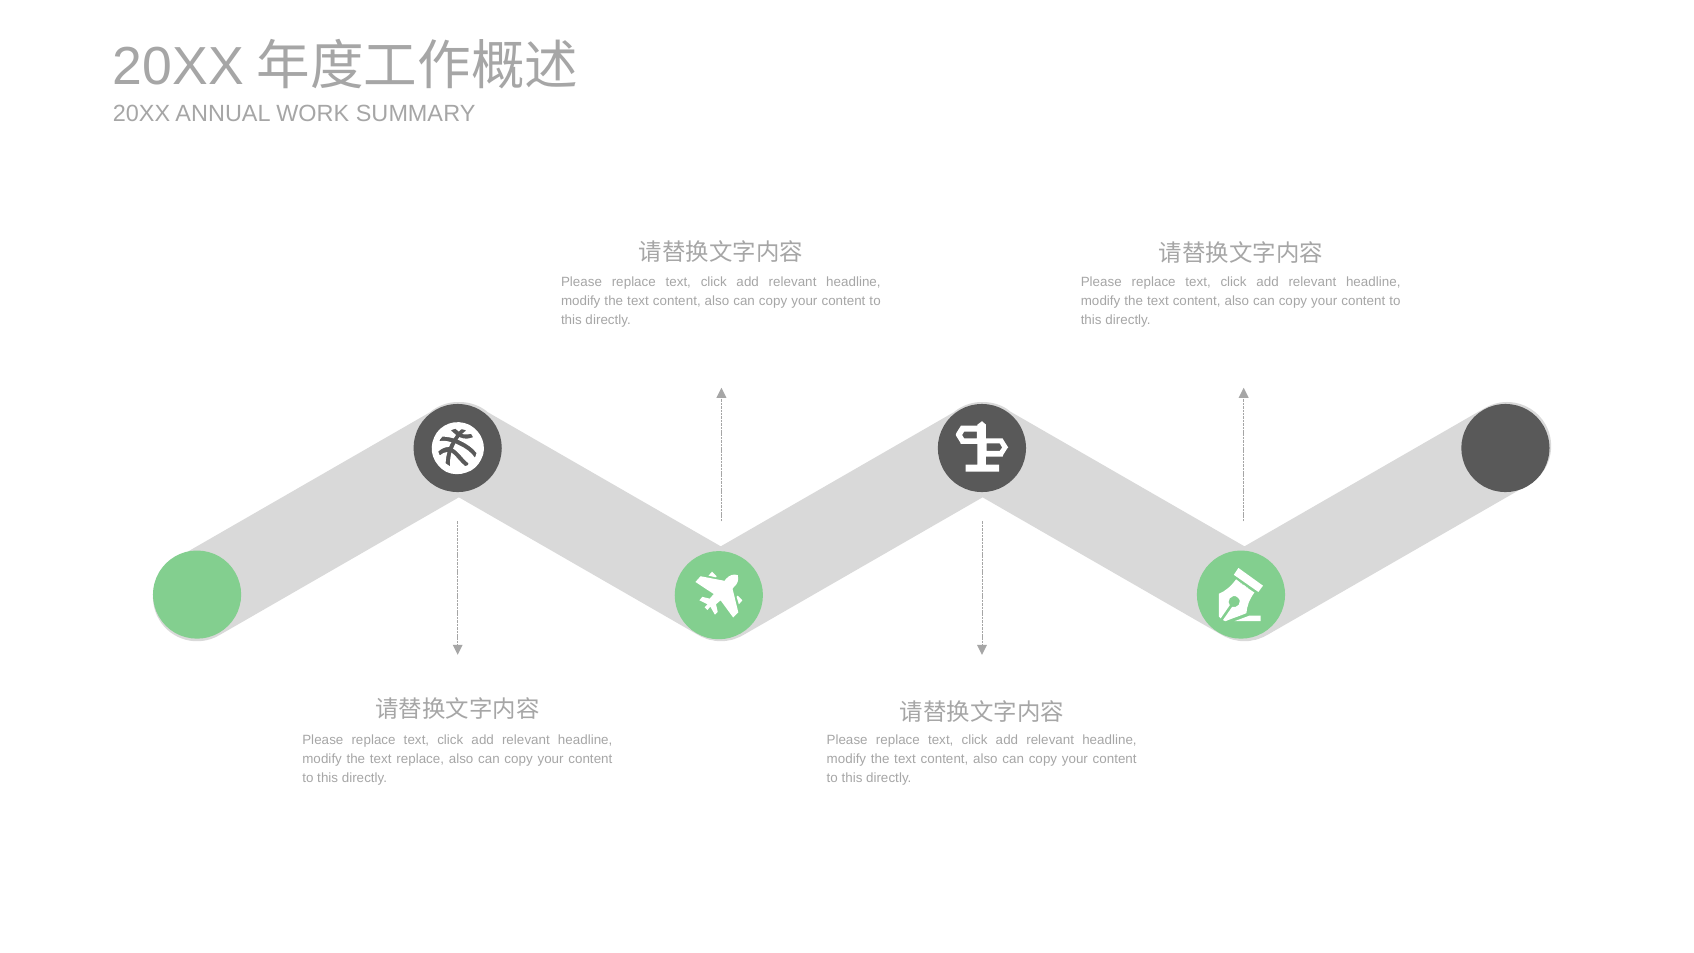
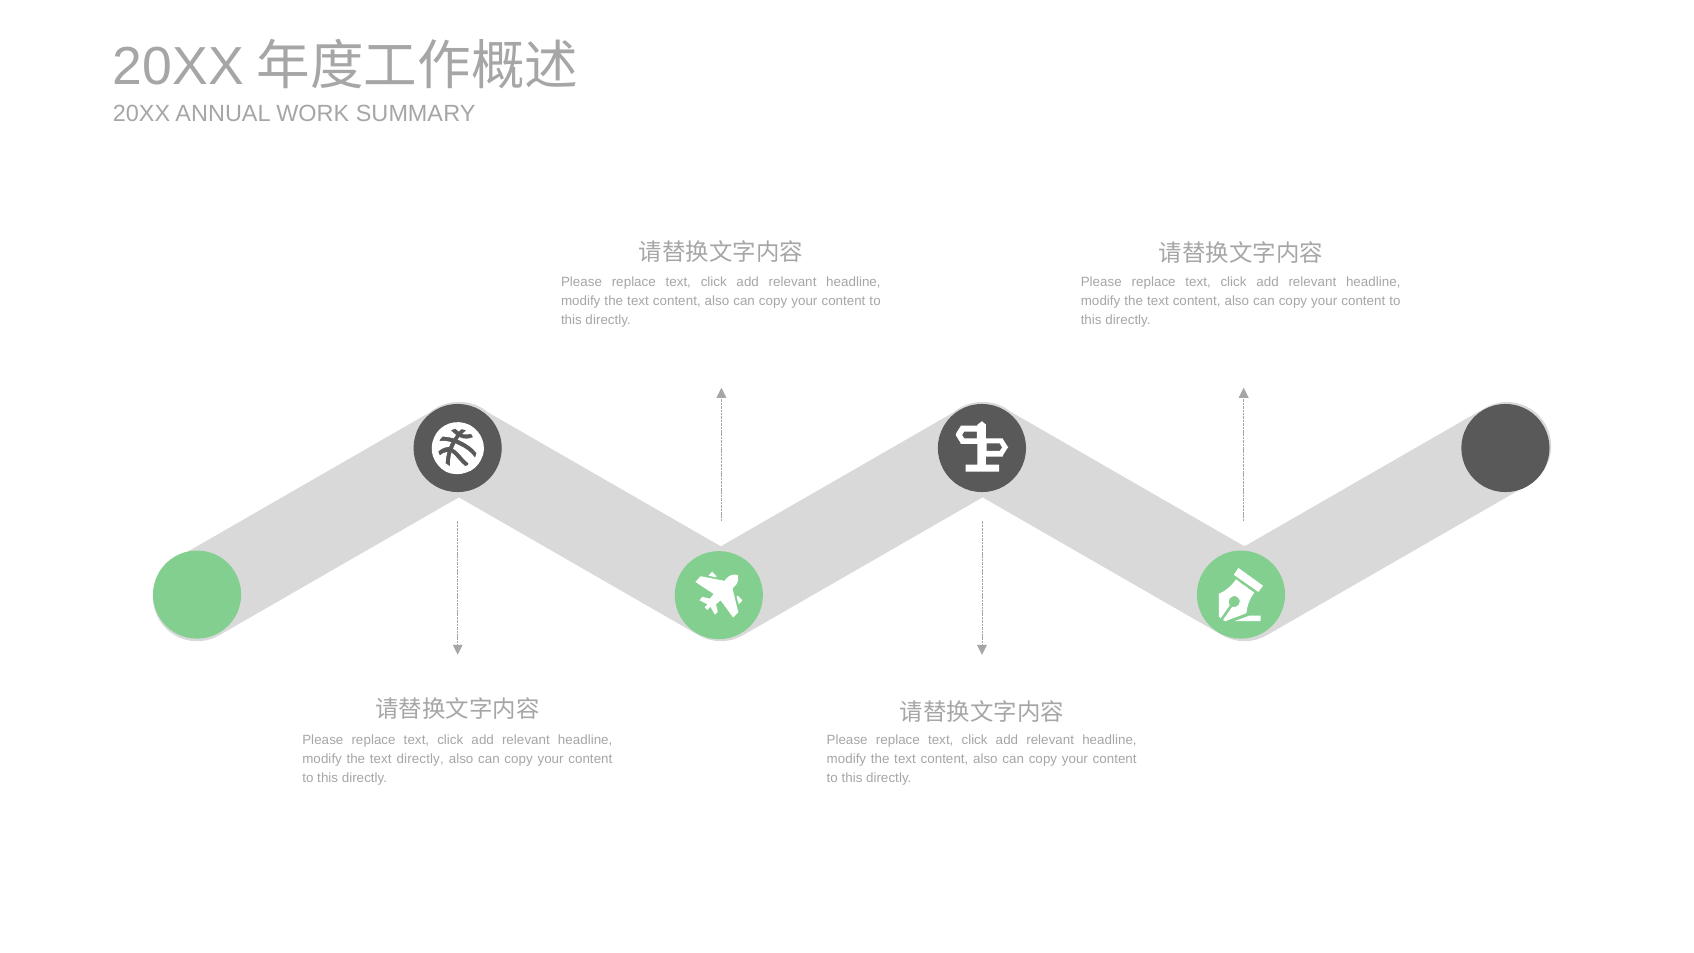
text replace: replace -> directly (420, 759)
